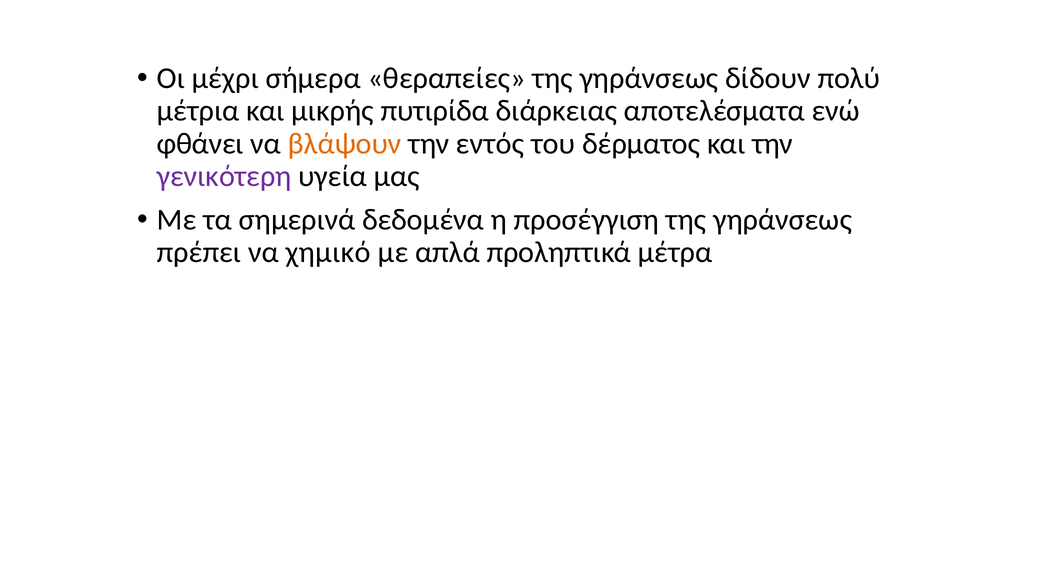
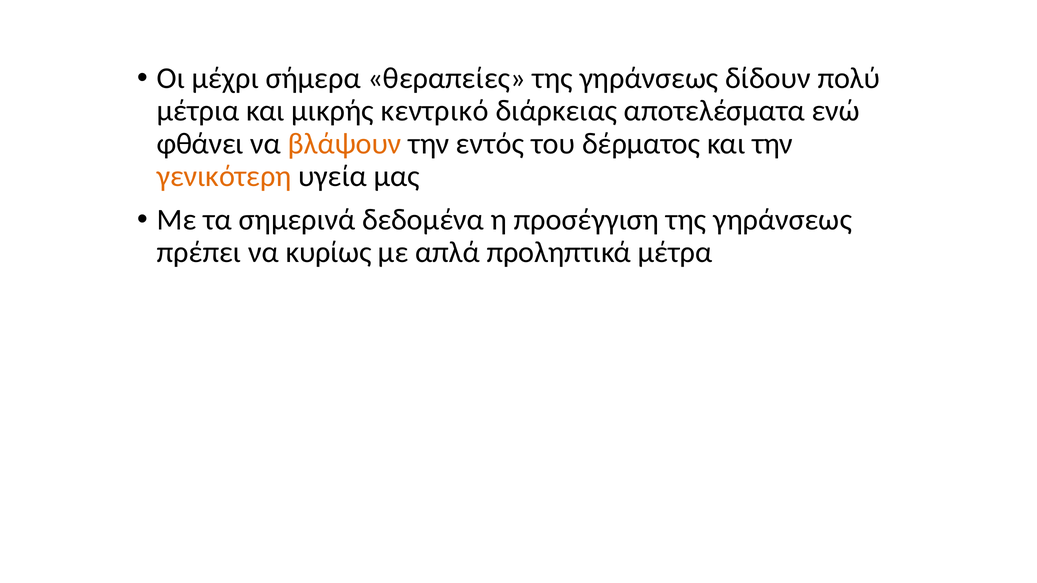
πυτιρίδα: πυτιρίδα -> κεντρικό (435, 111)
γενικότερη colour: purple -> orange (224, 176)
χημικό: χημικό -> κυρίως (329, 253)
